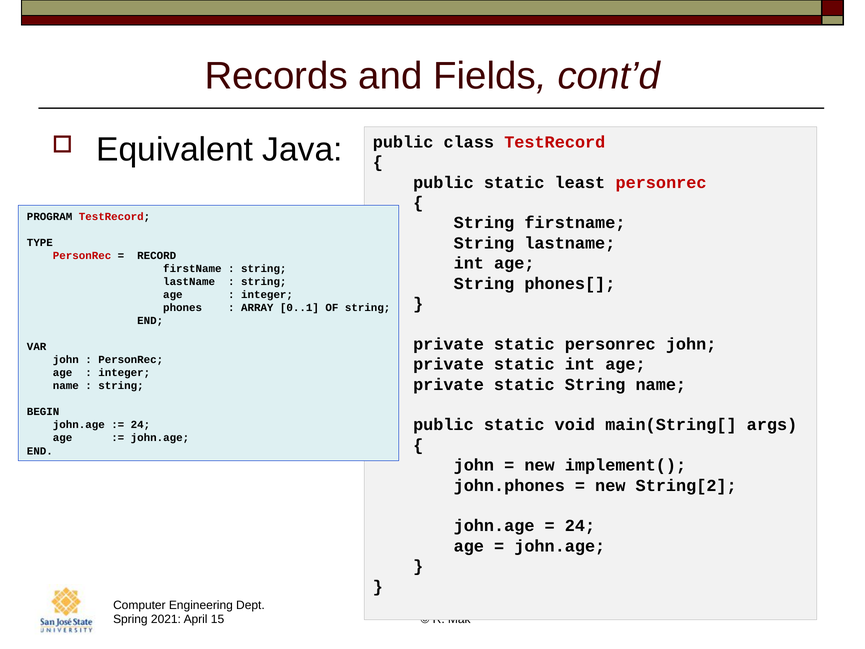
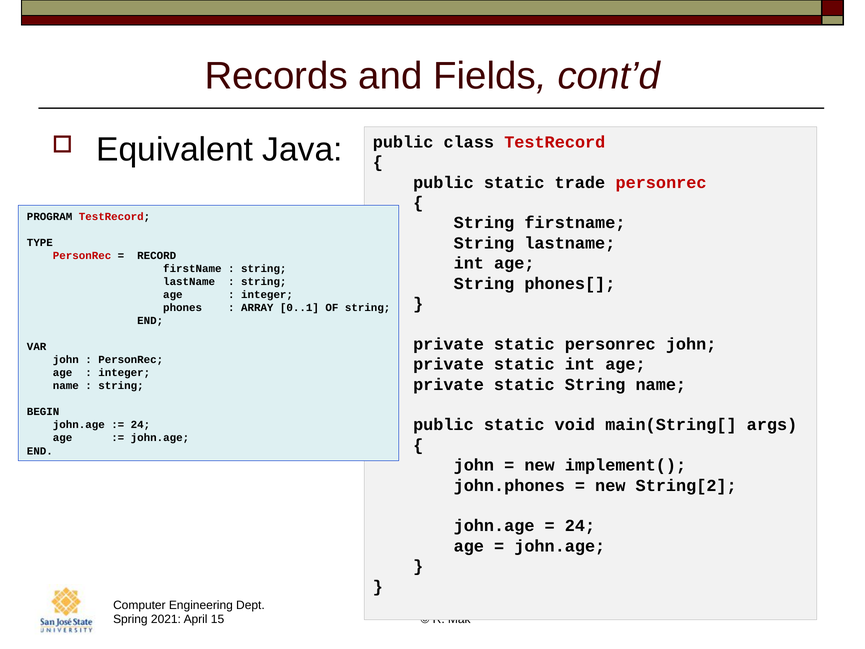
least: least -> trade (580, 182)
